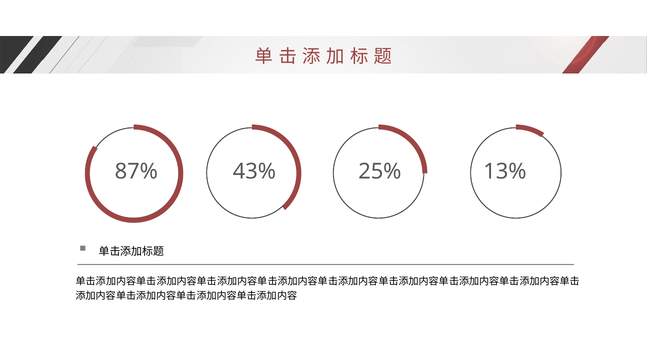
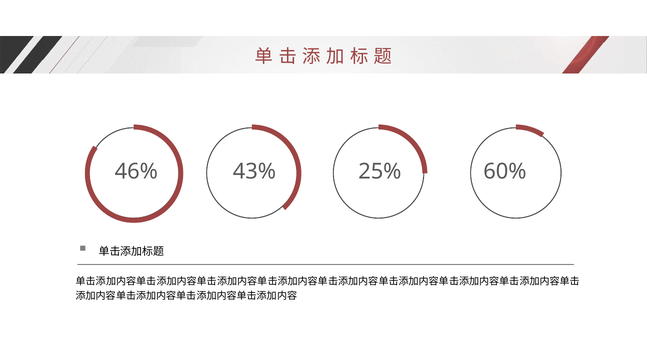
87%: 87% -> 46% (136, 172)
13%: 13% -> 60% (505, 172)
